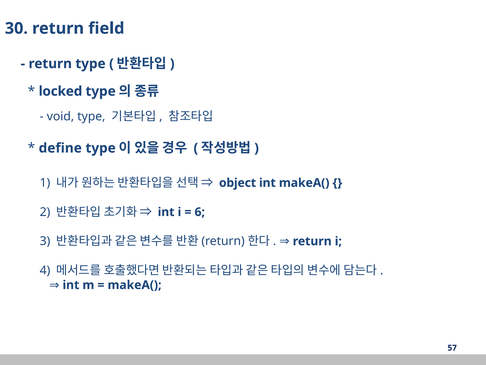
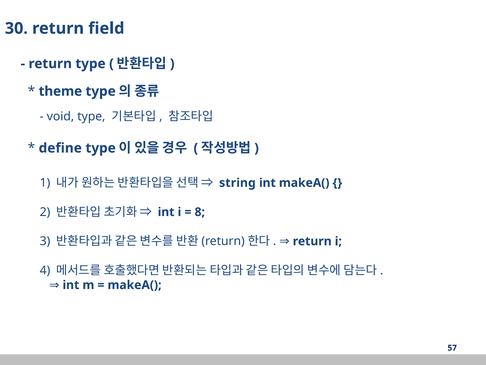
locked: locked -> theme (60, 91)
object: object -> string (237, 183)
6: 6 -> 8 (200, 212)
